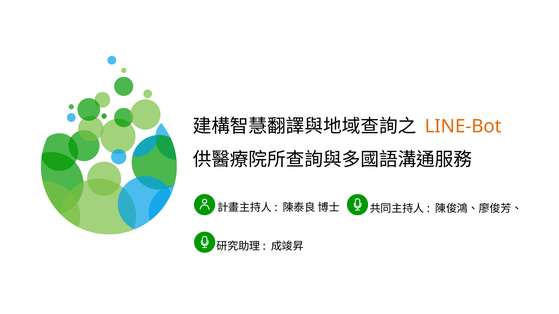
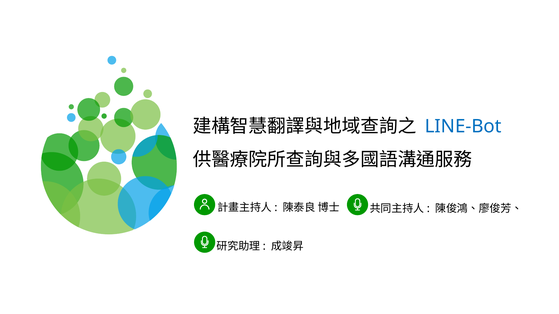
LINE-Bot colour: orange -> blue (463, 126)
